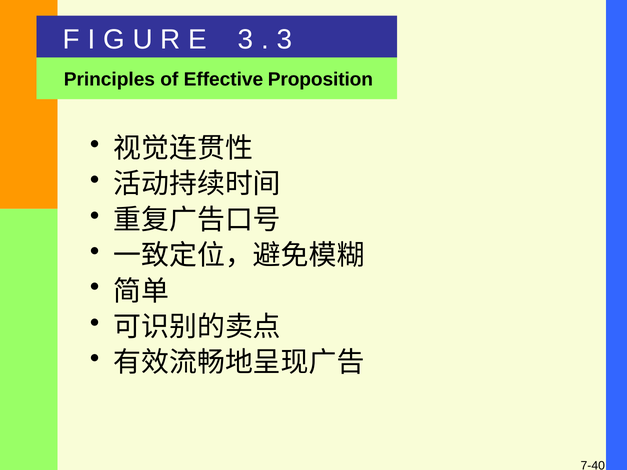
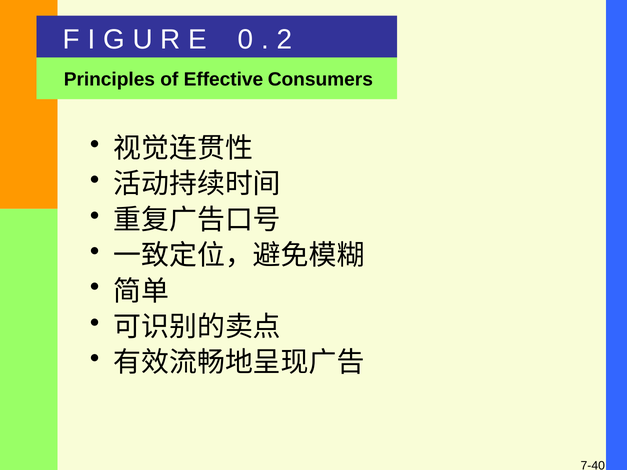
E 3: 3 -> 0 (246, 40)
3: 3 -> 2 (284, 40)
Proposition: Proposition -> Consumers (320, 80)
